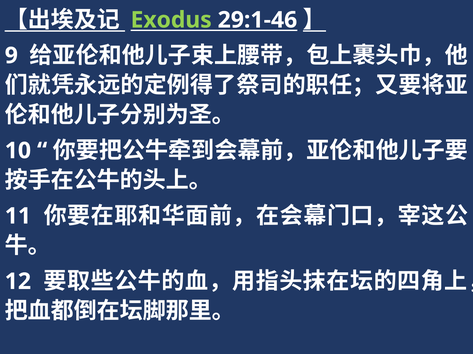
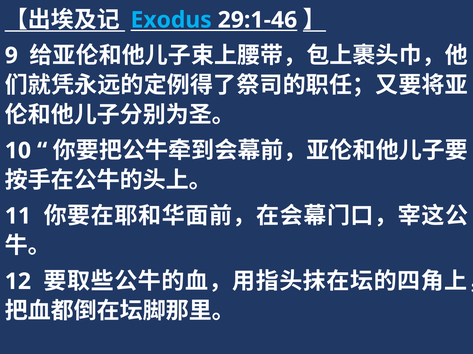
Exodus colour: light green -> light blue (171, 20)
